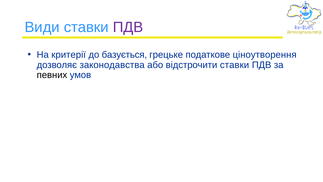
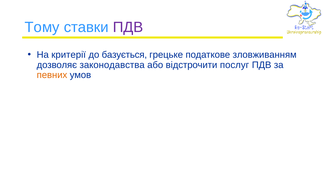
Види: Види -> Тому (42, 27)
ціноутворення: ціноутворення -> зловживанням (265, 55)
відстрочити ставки: ставки -> послуг (235, 65)
певних colour: black -> orange (52, 75)
